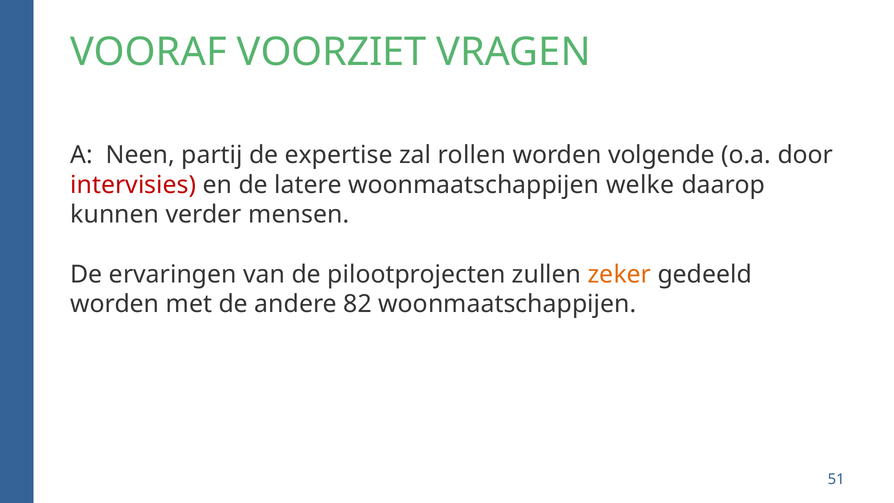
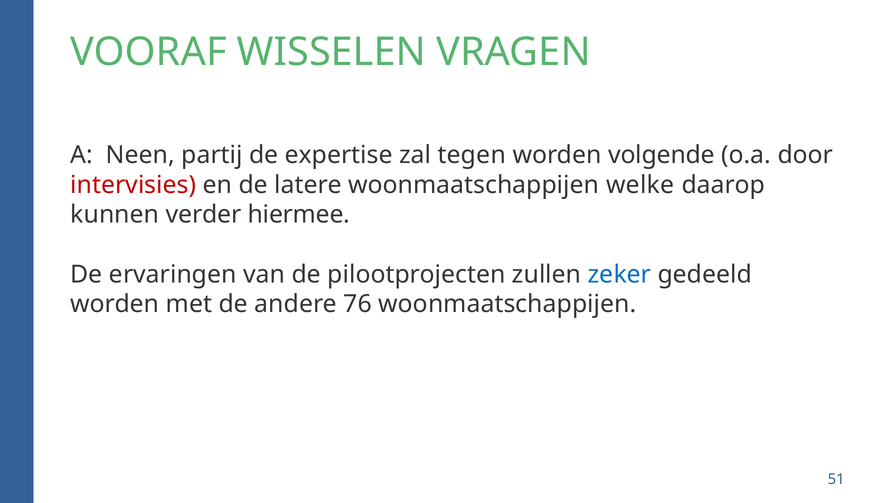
VOORZIET: VOORZIET -> WISSELEN (331, 52)
rollen: rollen -> tegen (472, 155)
mensen: mensen -> hiermee (299, 215)
zeker colour: orange -> blue (619, 274)
82: 82 -> 76 (358, 304)
